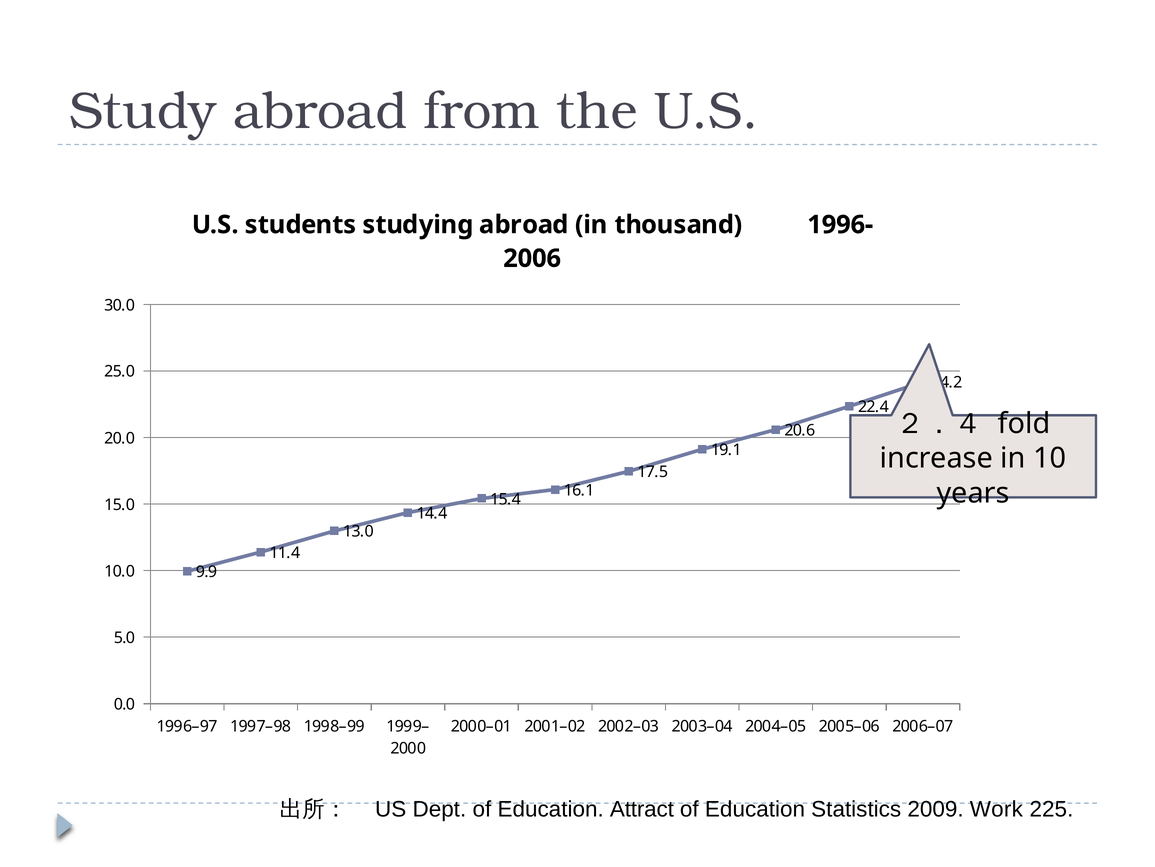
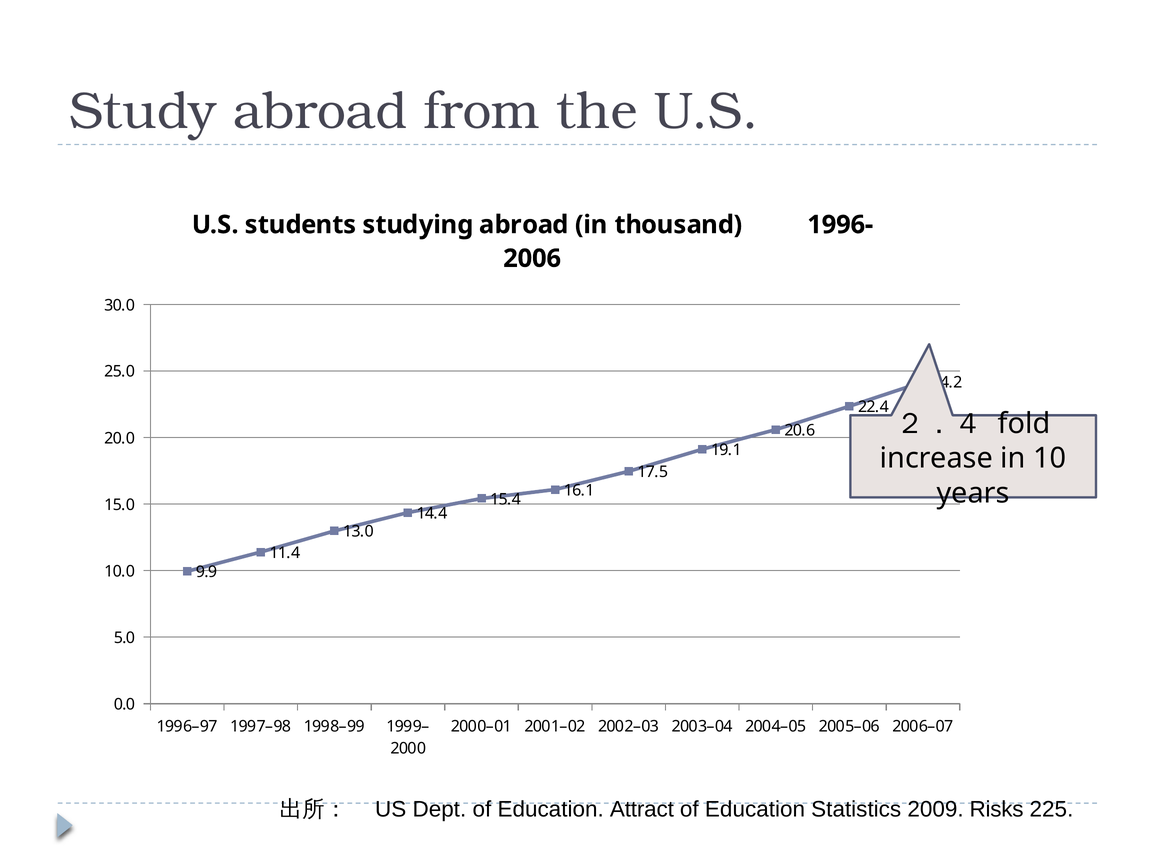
Work: Work -> Risks (997, 809)
